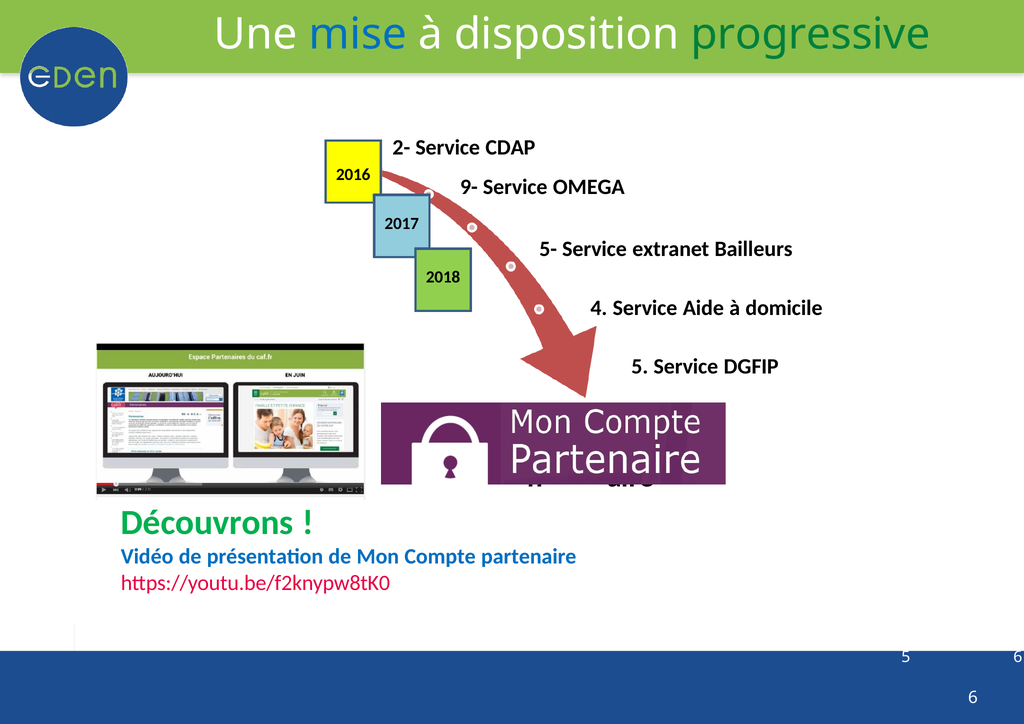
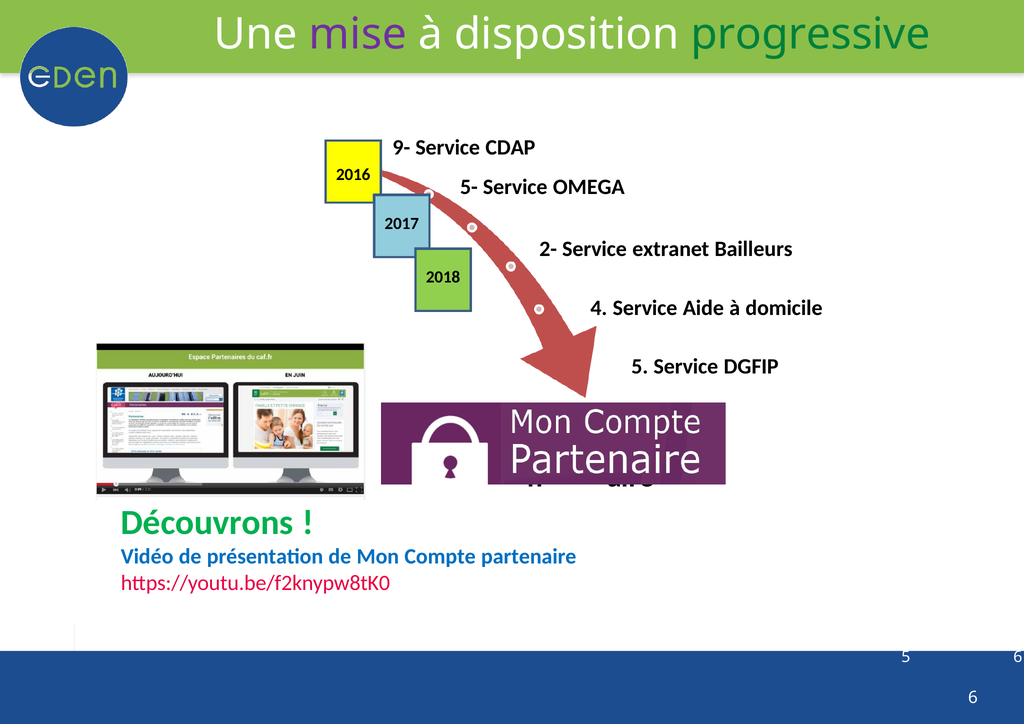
mise colour: blue -> purple (358, 34)
2-: 2- -> 9- (401, 147)
9-: 9- -> 5- (469, 187)
5-: 5- -> 2- (548, 249)
